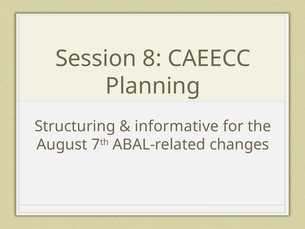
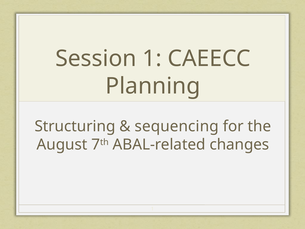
Session 8: 8 -> 1 (152, 59)
informative: informative -> sequencing (177, 126)
